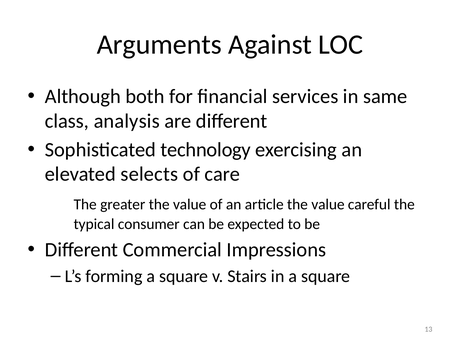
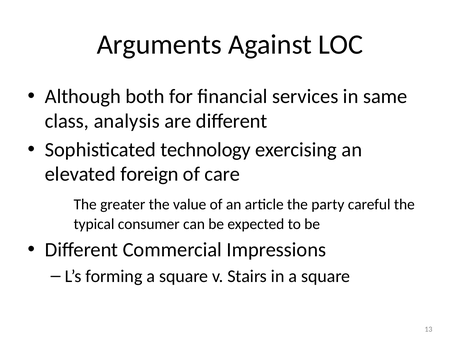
selects: selects -> foreign (149, 174)
article the value: value -> party (328, 205)
